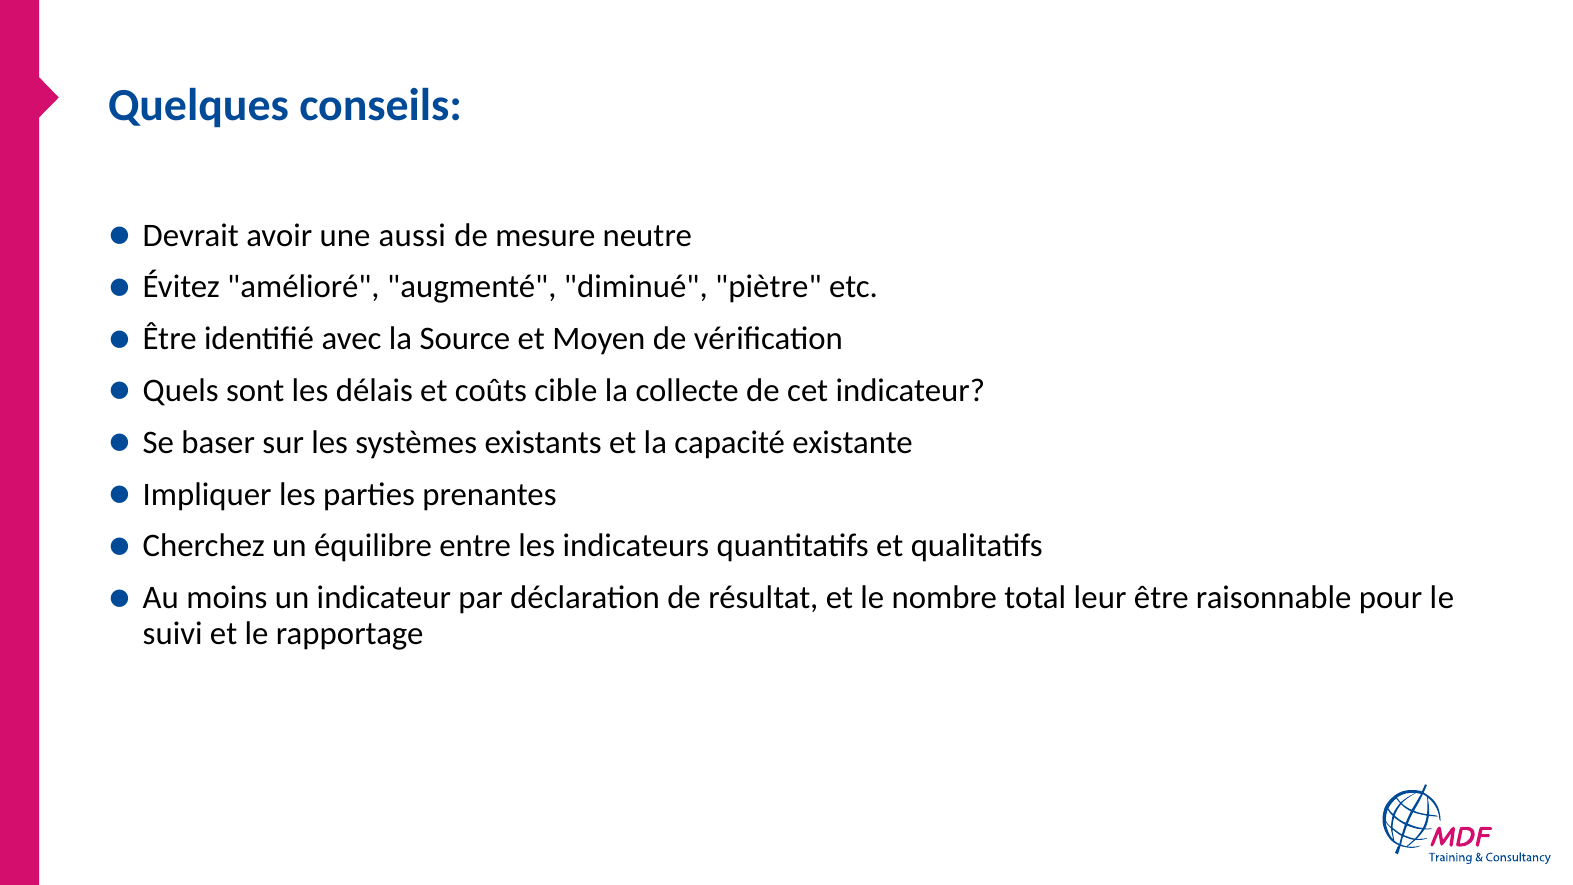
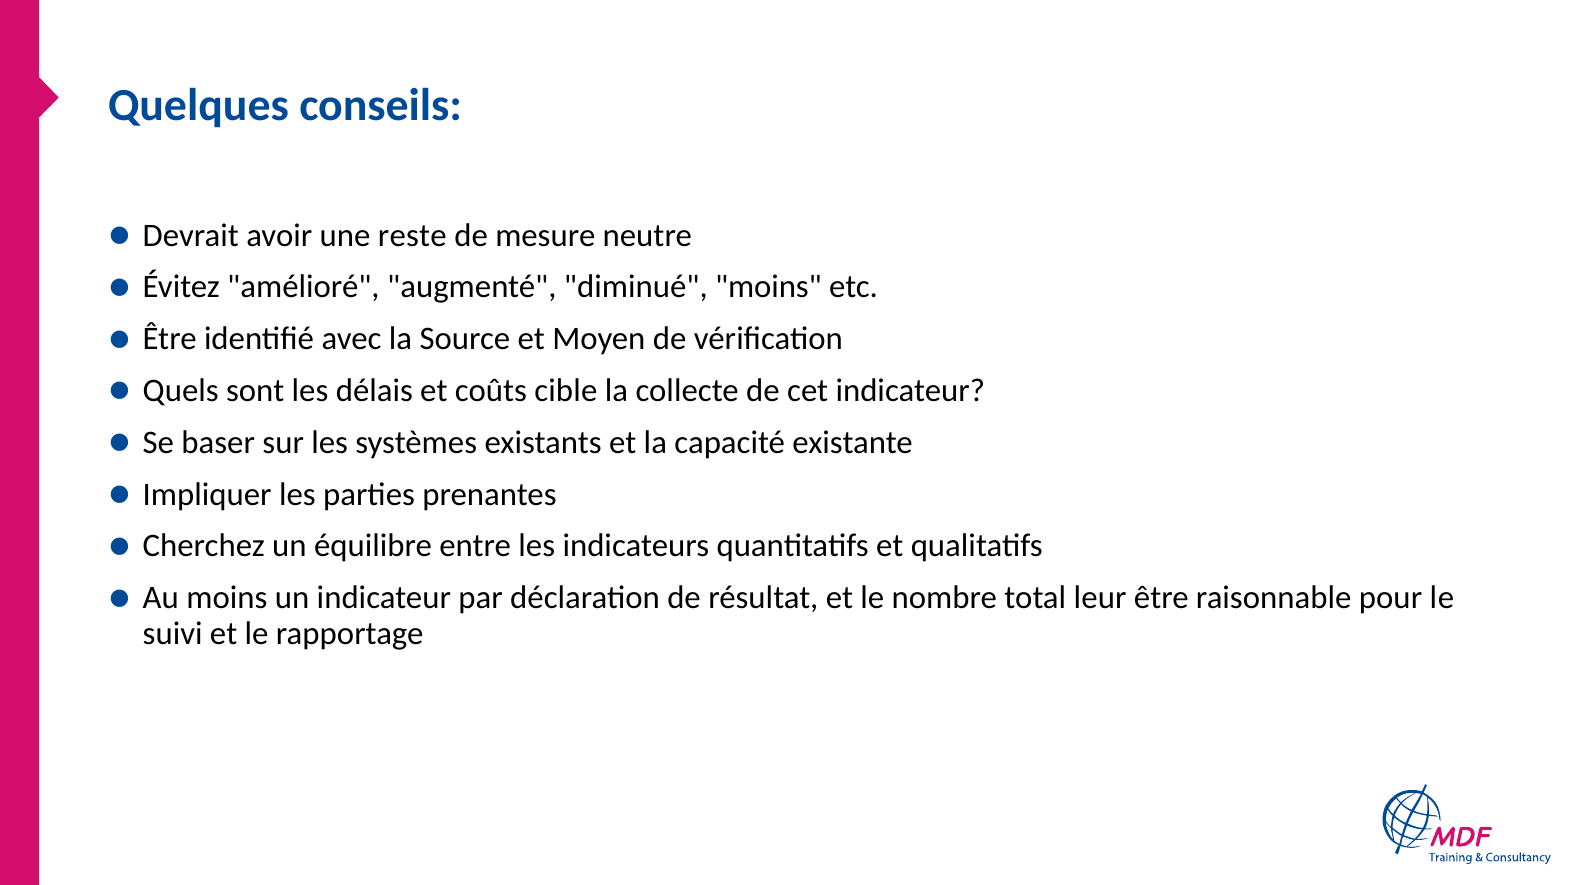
aussi: aussi -> reste (412, 235)
diminué piètre: piètre -> moins (768, 287)
